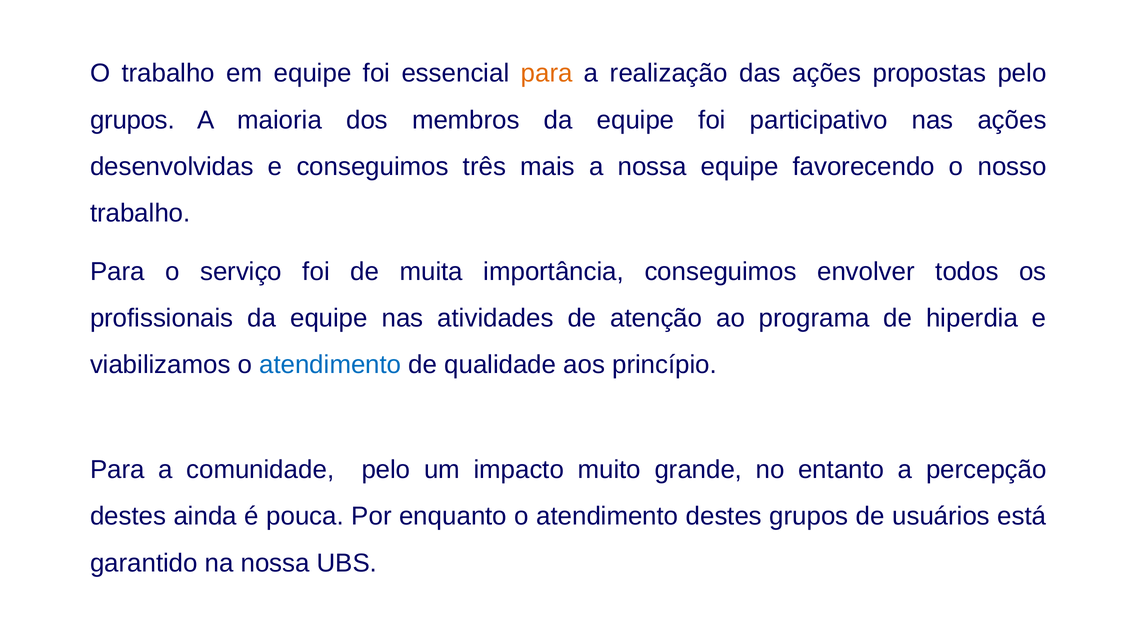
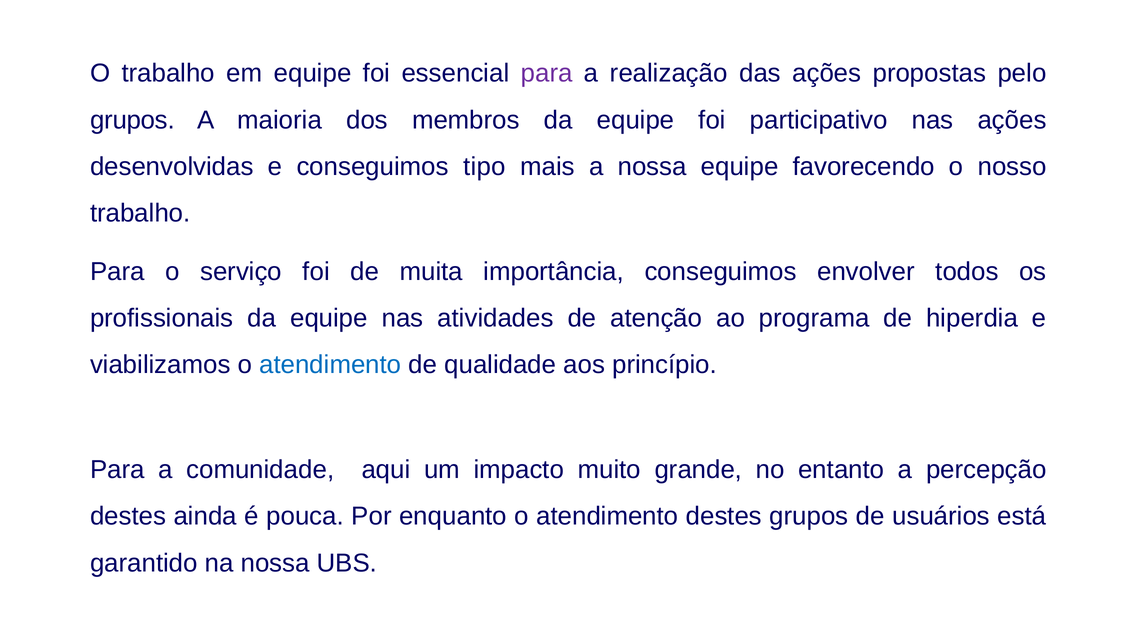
para colour: orange -> purple (547, 73)
três: três -> tipo (484, 166)
comunidade pelo: pelo -> aqui (386, 469)
